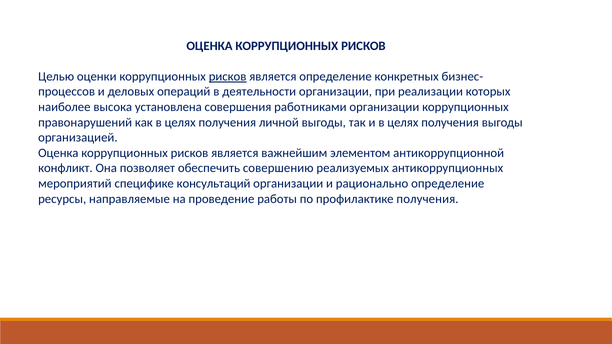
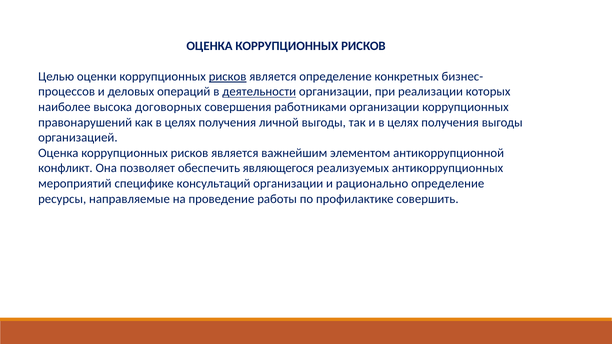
деятельности underline: none -> present (259, 92)
установлена: установлена -> договорных (168, 107)
совершению: совершению -> являющегося (278, 168)
профилактике получения: получения -> совершить (428, 199)
